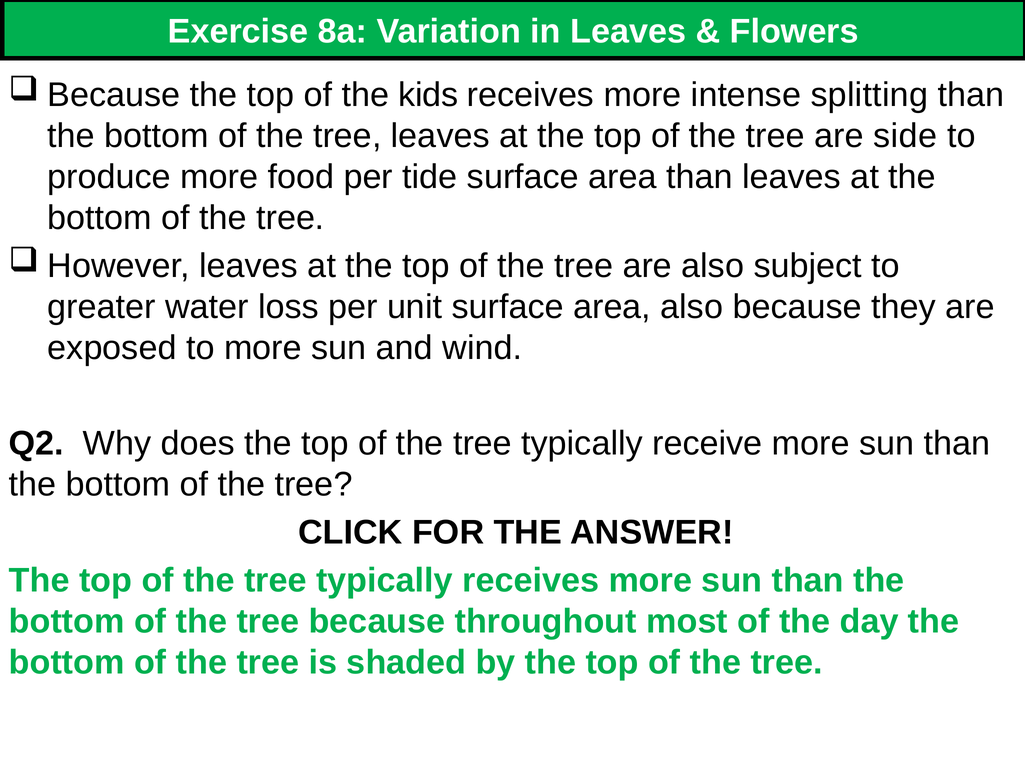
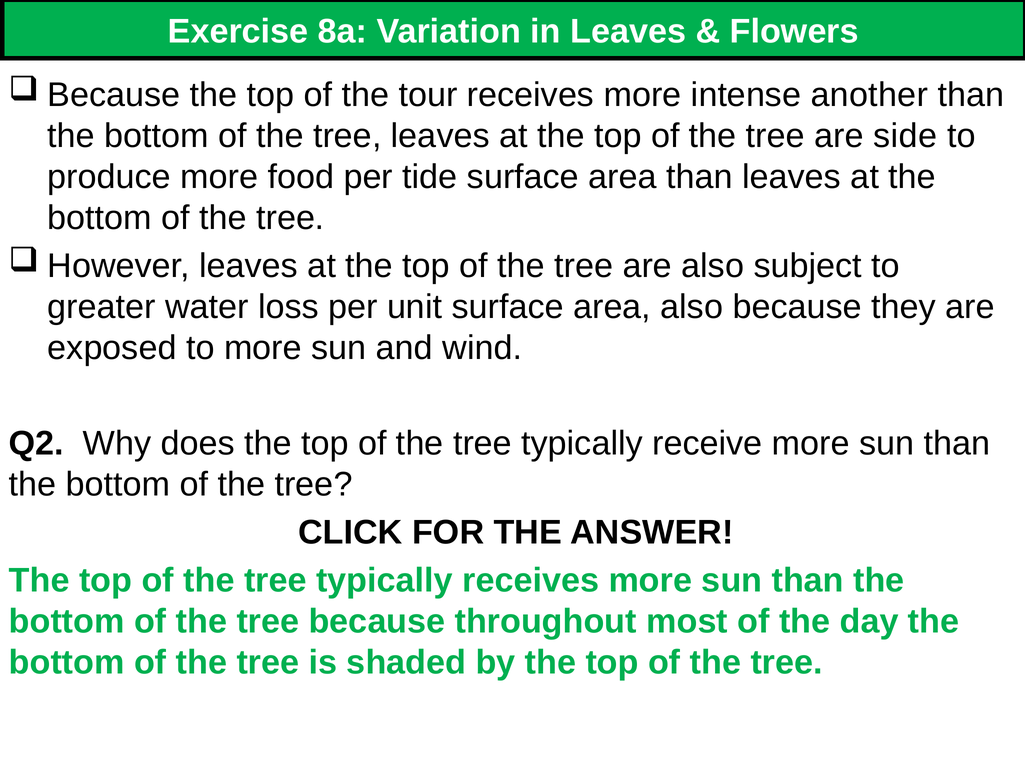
kids: kids -> tour (428, 95)
splitting: splitting -> another (869, 95)
